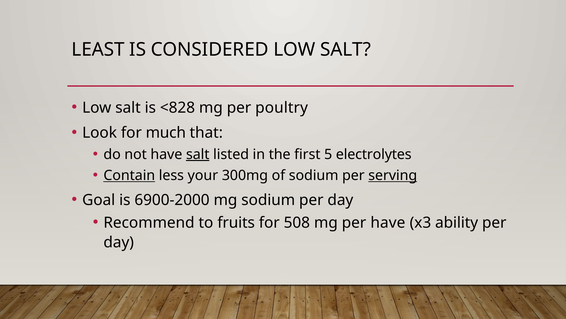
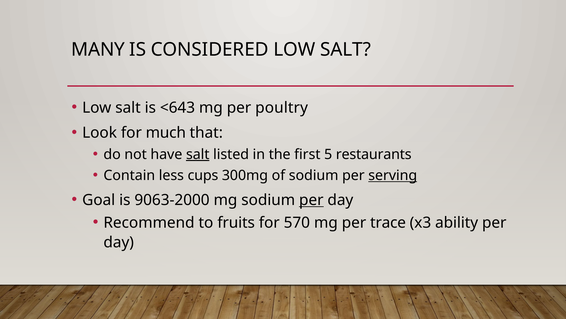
LEAST: LEAST -> MANY (98, 50)
<828: <828 -> <643 (177, 107)
electrolytes: electrolytes -> restaurants (374, 154)
Contain underline: present -> none (129, 175)
your: your -> cups (203, 175)
6900-2000: 6900-2000 -> 9063-2000 (172, 200)
per underline: none -> present (311, 200)
508: 508 -> 570 (297, 222)
per have: have -> trace (388, 222)
